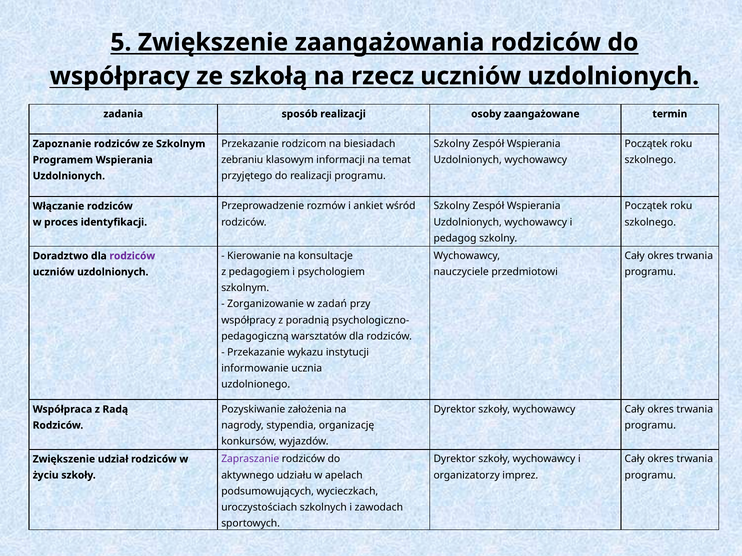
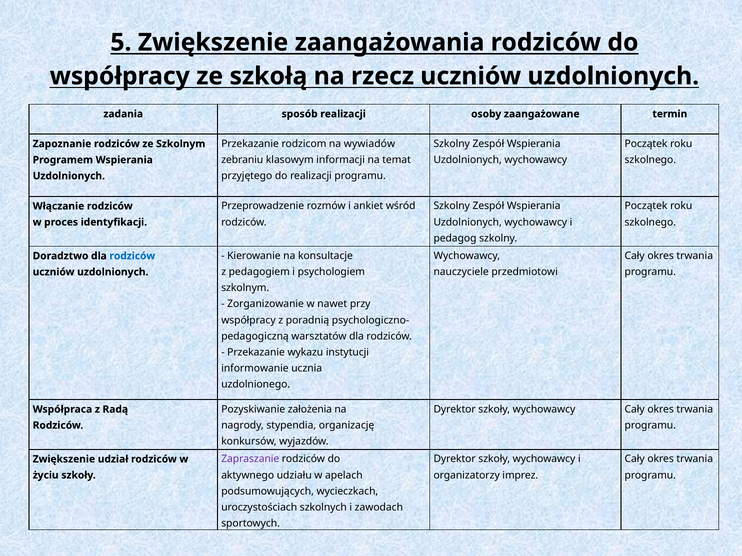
biesiadach: biesiadach -> wywiadów (370, 144)
rodziców colour: purple -> blue (132, 256)
zadań: zadań -> nawet (332, 304)
